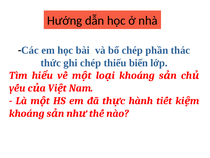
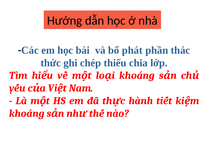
bổ chép: chép -> phát (132, 50)
biến: biến -> chia (138, 63)
